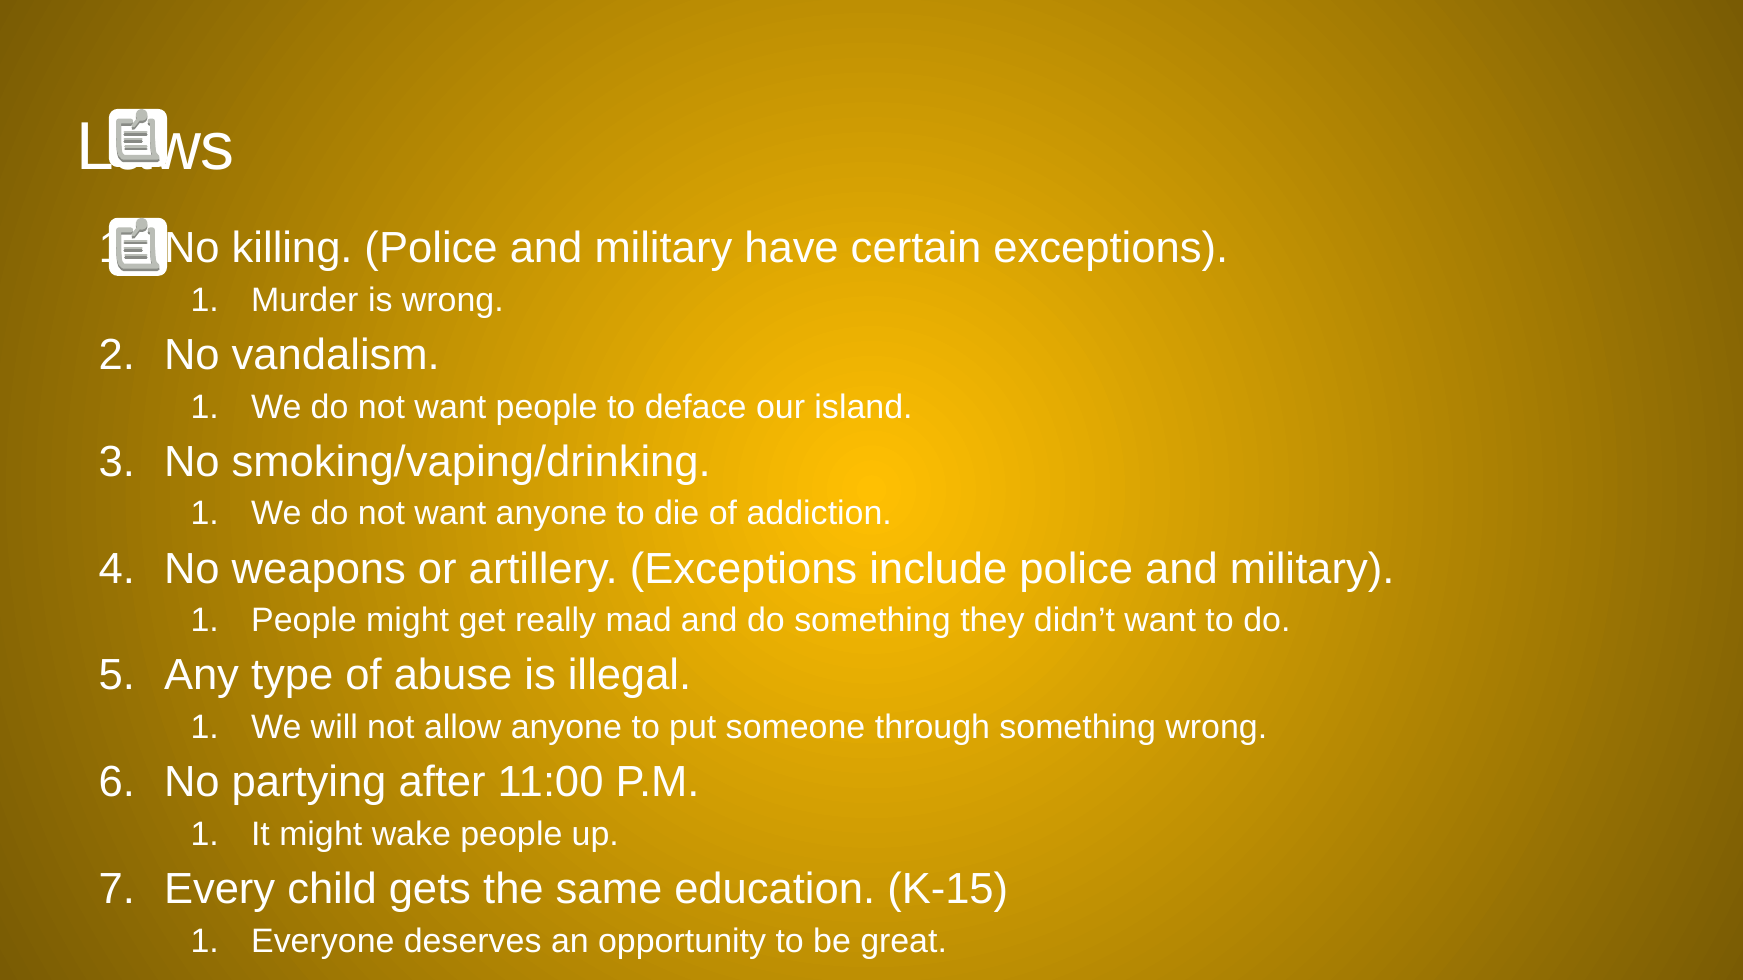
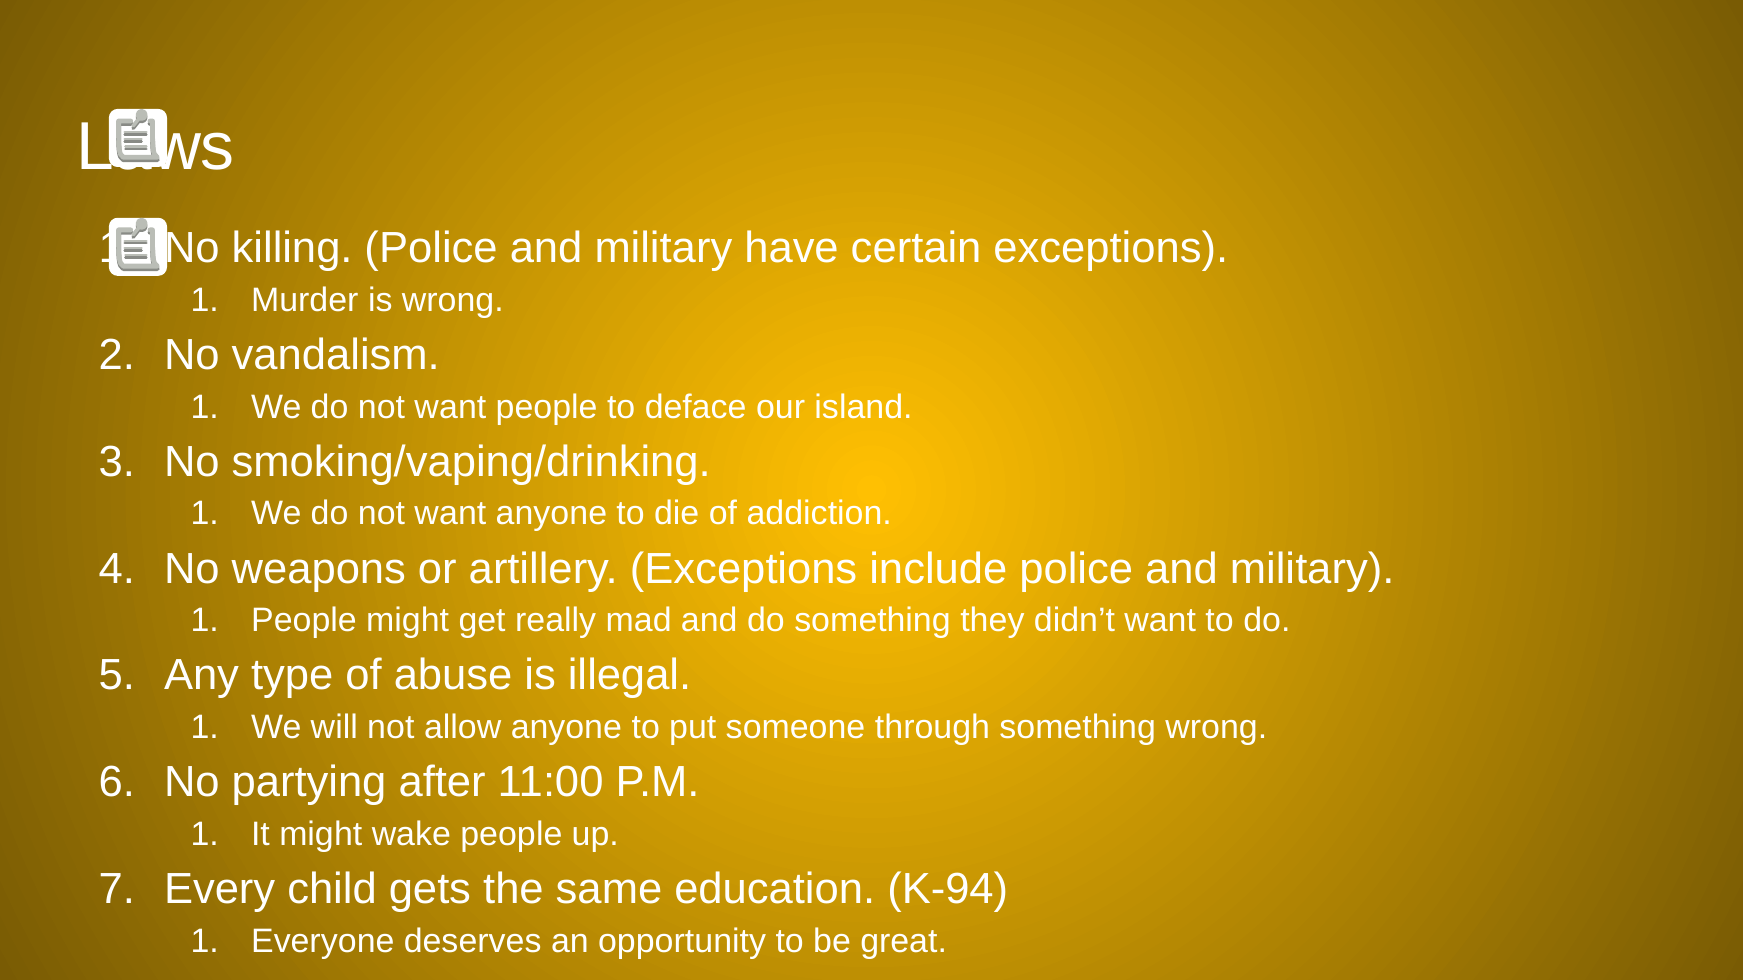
K-15: K-15 -> K-94 (948, 890)
